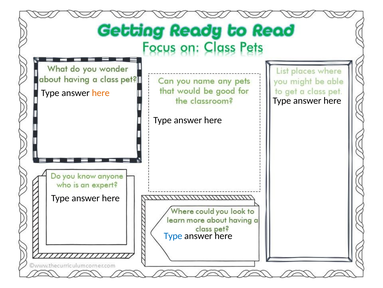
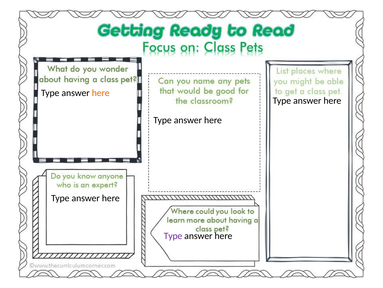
Type colour: blue -> purple (173, 235)
